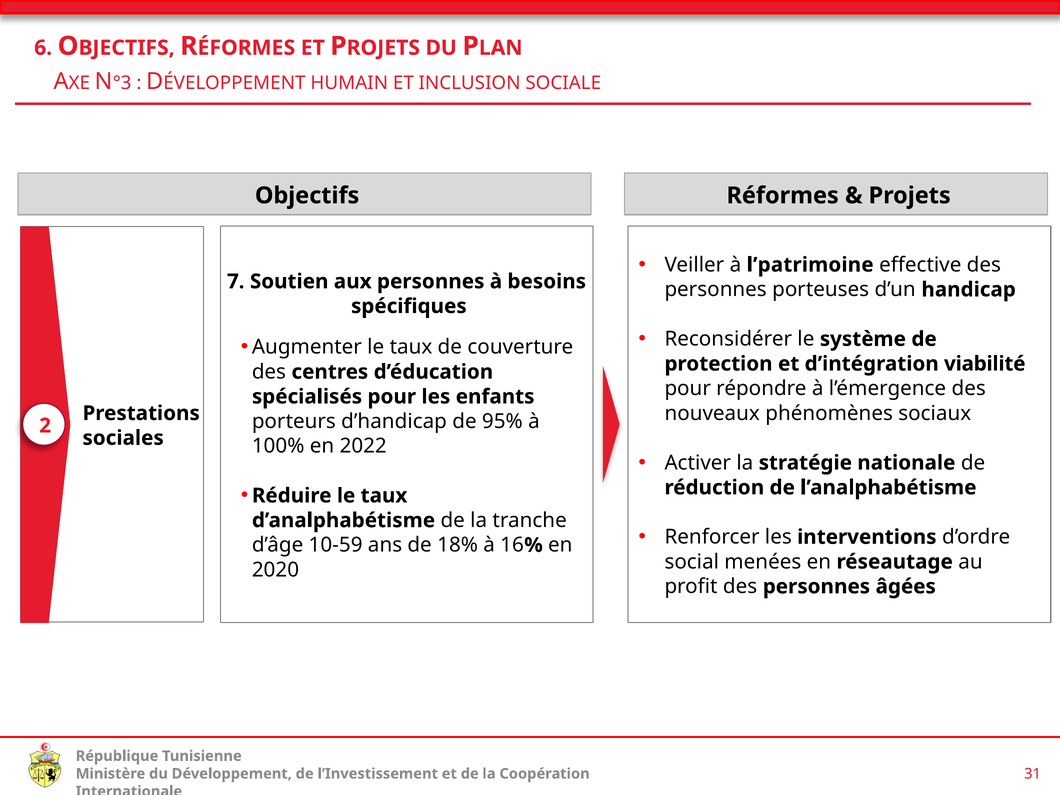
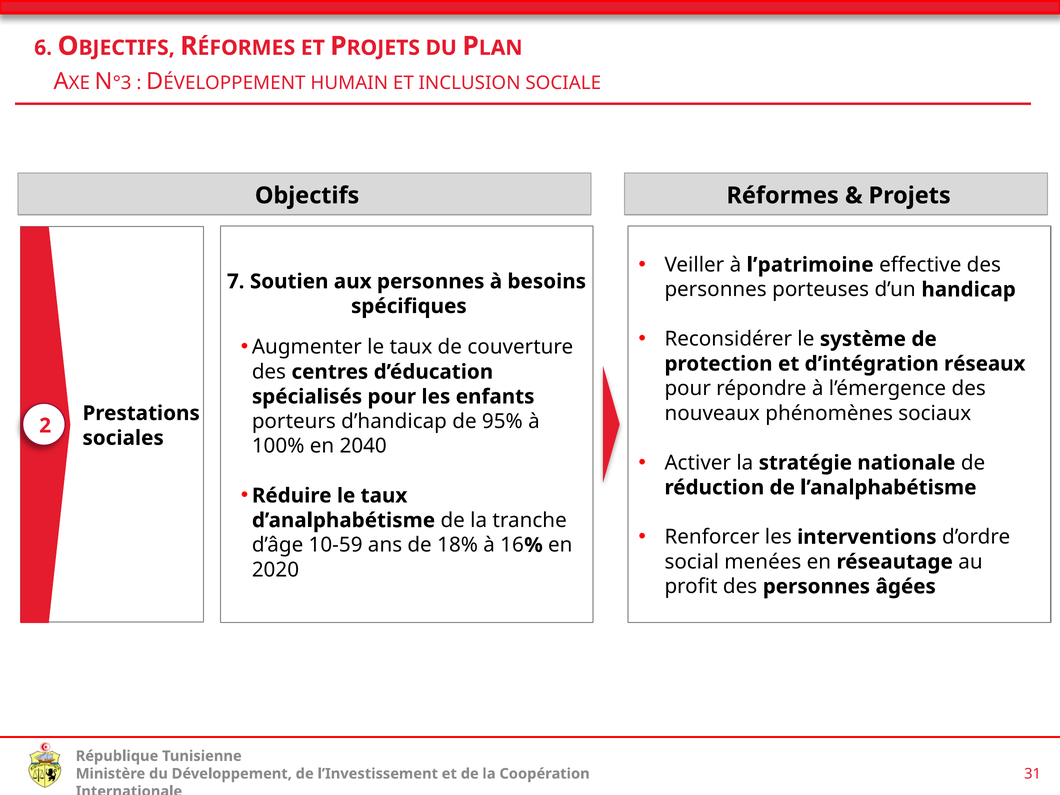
viabilité: viabilité -> réseaux (985, 364)
2022: 2022 -> 2040 (363, 446)
